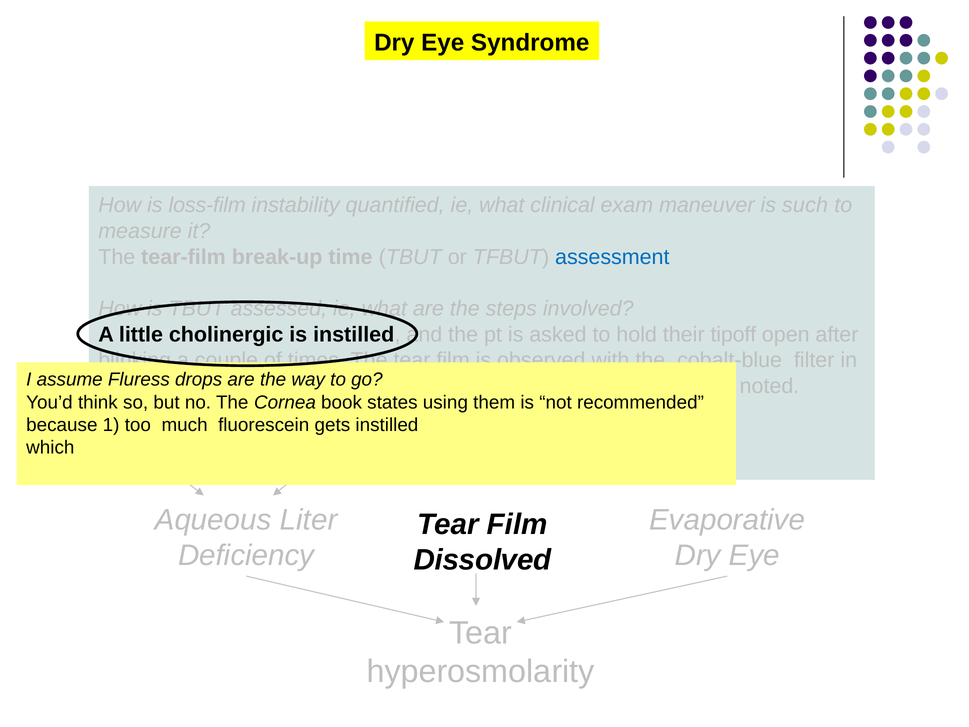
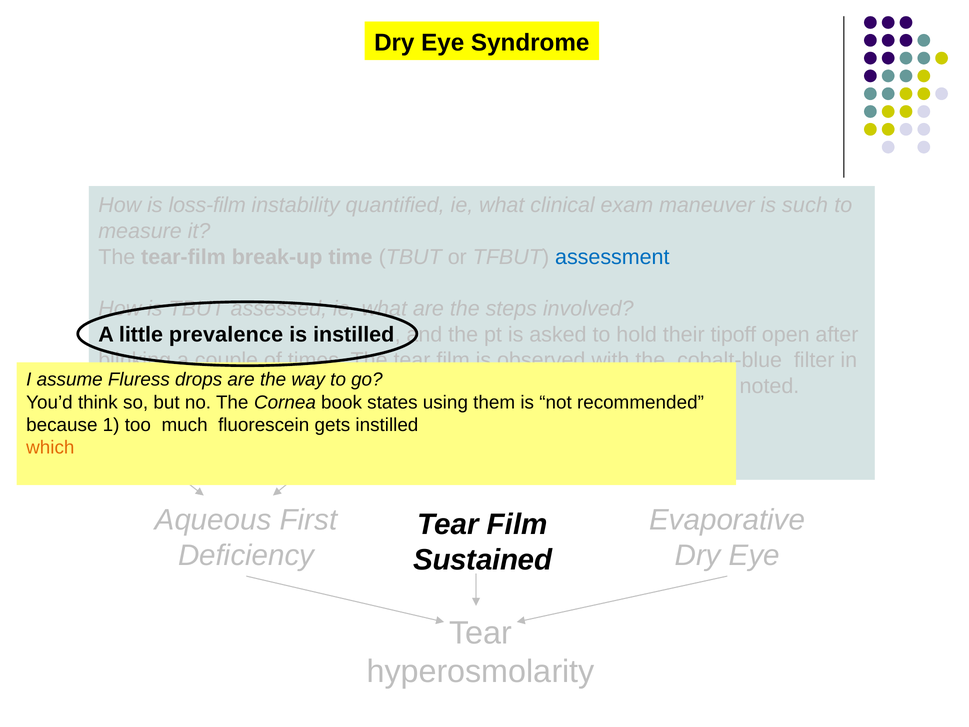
cholinergic: cholinergic -> prevalence (226, 334)
which colour: black -> orange (50, 447)
Liter: Liter -> First (308, 520)
Dissolved: Dissolved -> Sustained (483, 560)
